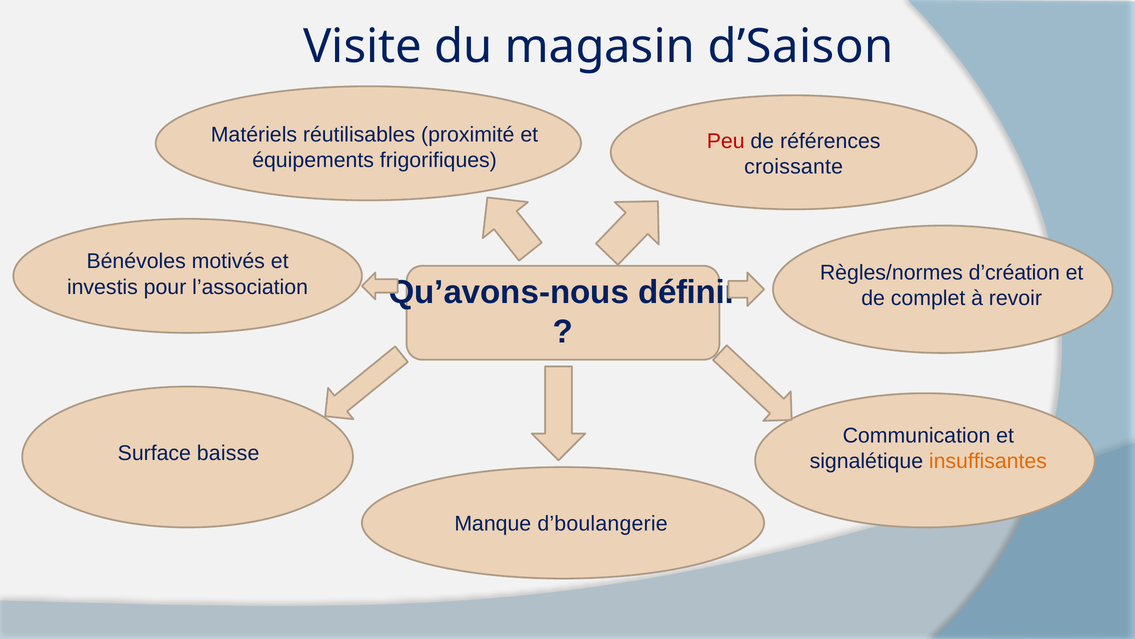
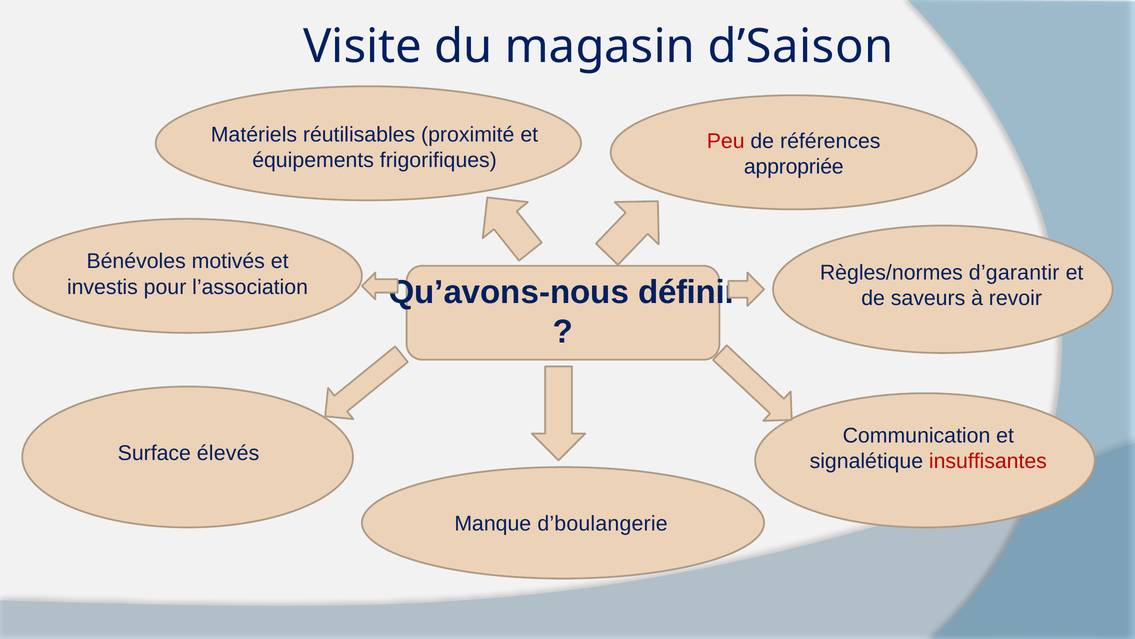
croissante: croissante -> appropriée (794, 166)
d’création: d’création -> d’garantir (1014, 272)
complet: complet -> saveurs (928, 298)
baisse: baisse -> élevés (228, 453)
insuffisantes colour: orange -> red (988, 461)
